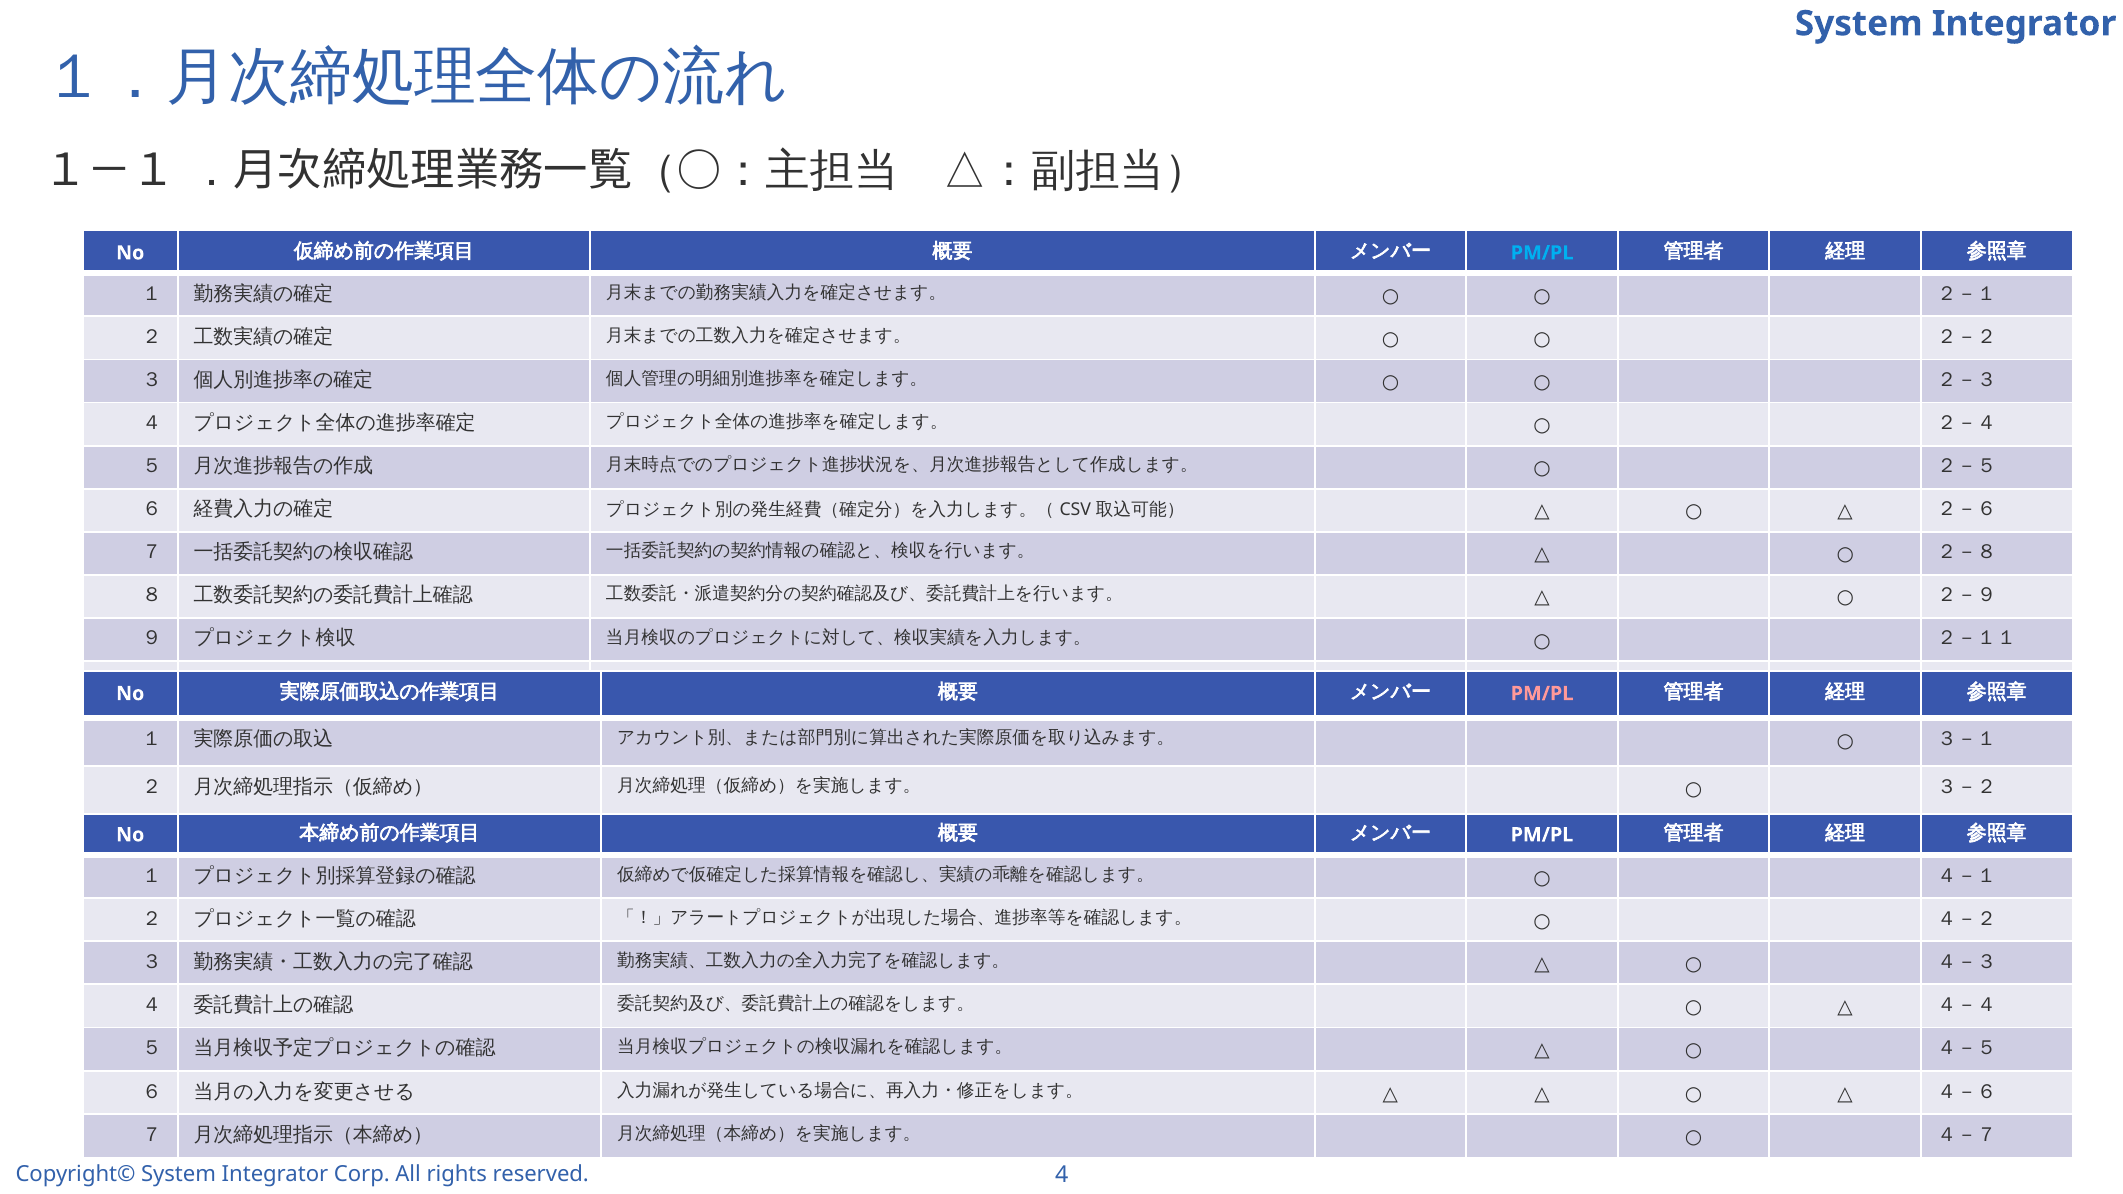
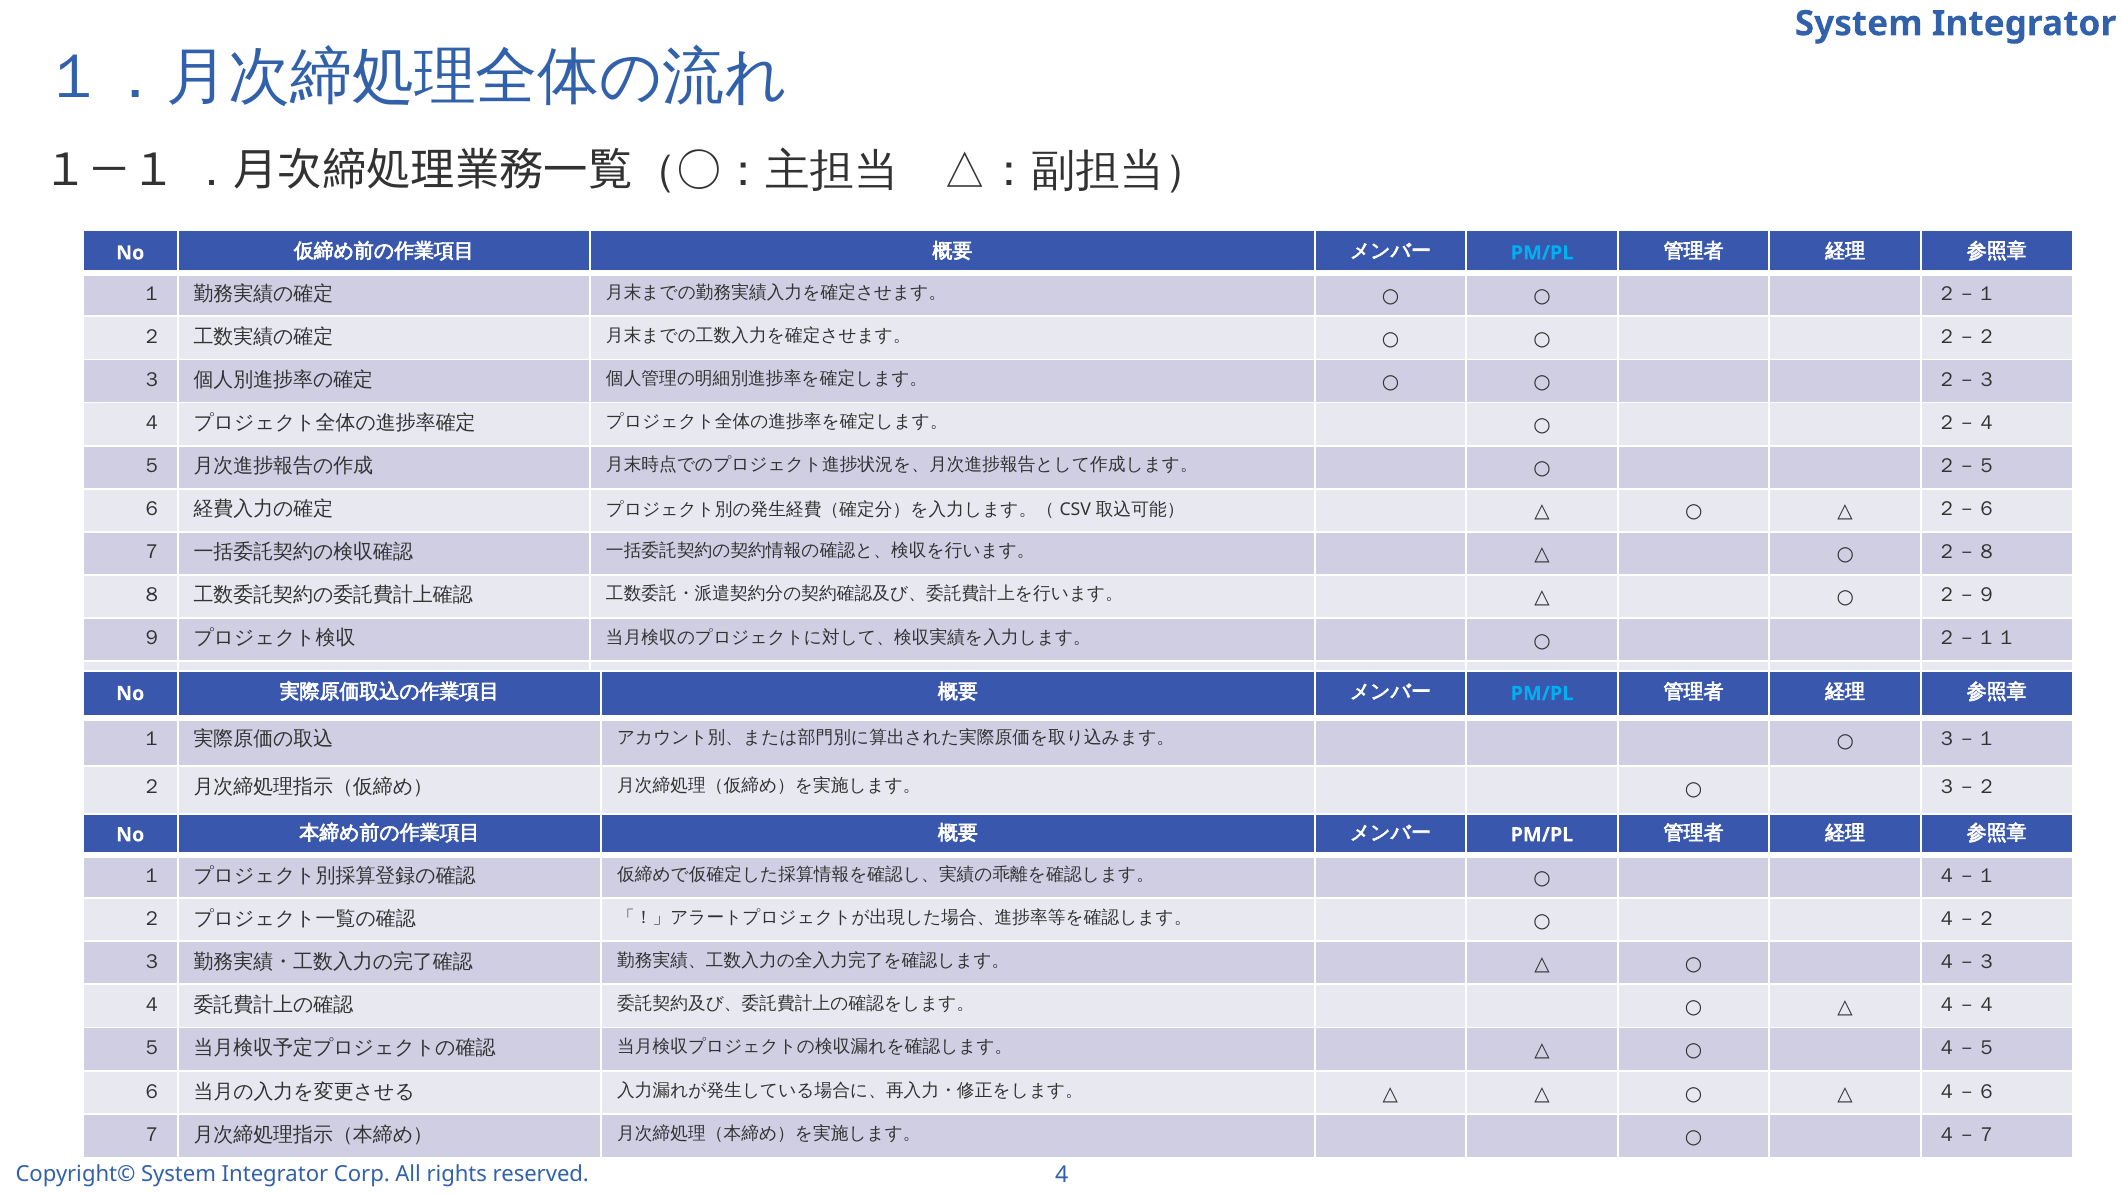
PM/PL colour: pink -> light blue (1542, 694)
